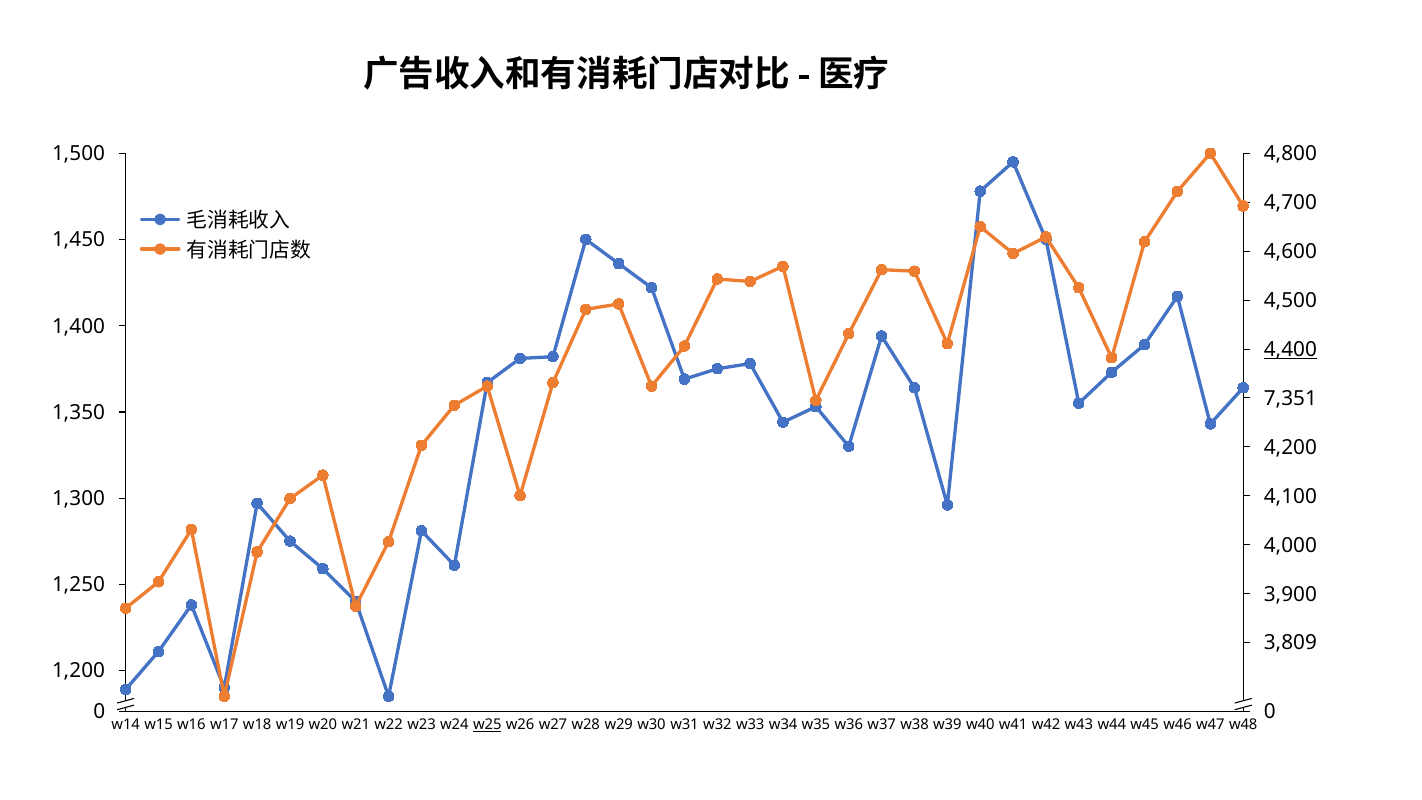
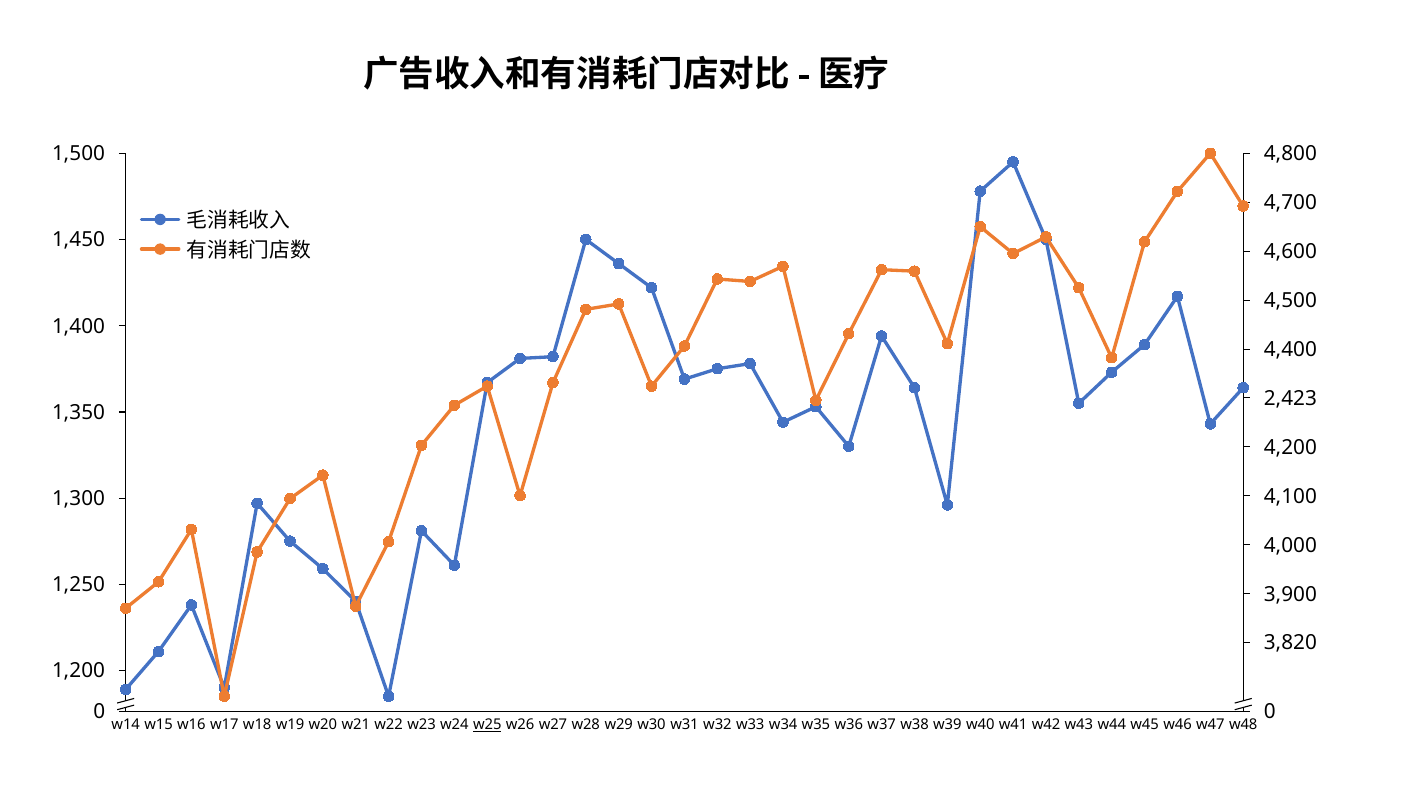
4,400 underline: present -> none (1290, 350)
7,351: 7,351 -> 2,423 (1290, 398)
3,809: 3,809 -> 3,820 (1290, 643)
